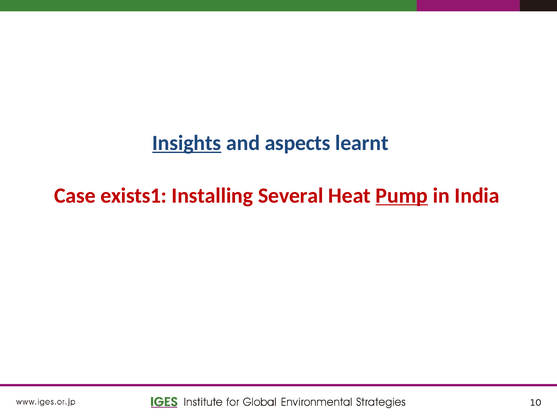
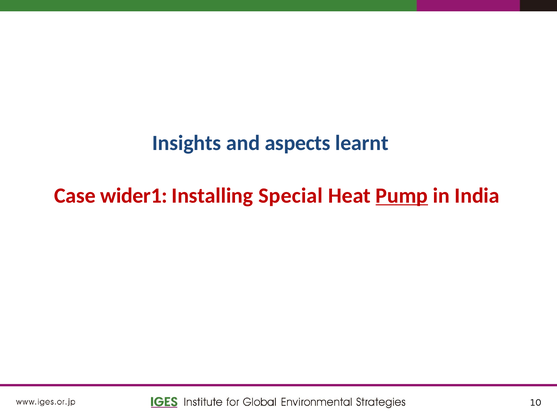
Insights underline: present -> none (187, 143)
exists1: exists1 -> wider1 (134, 195)
Several: Several -> Special (291, 195)
